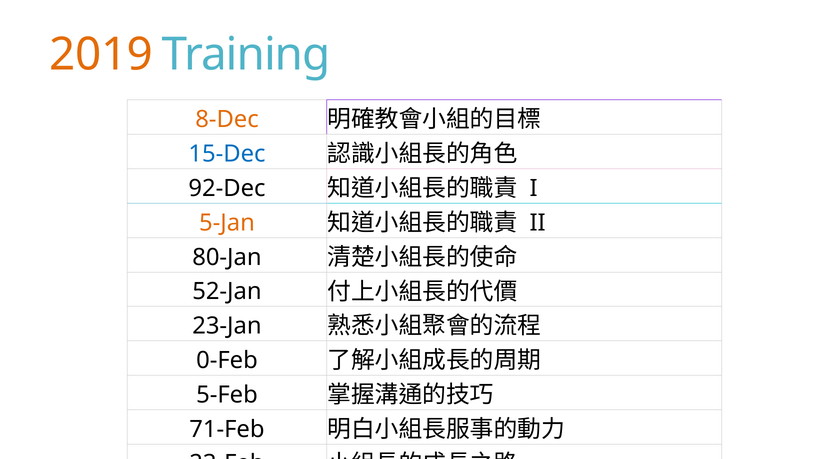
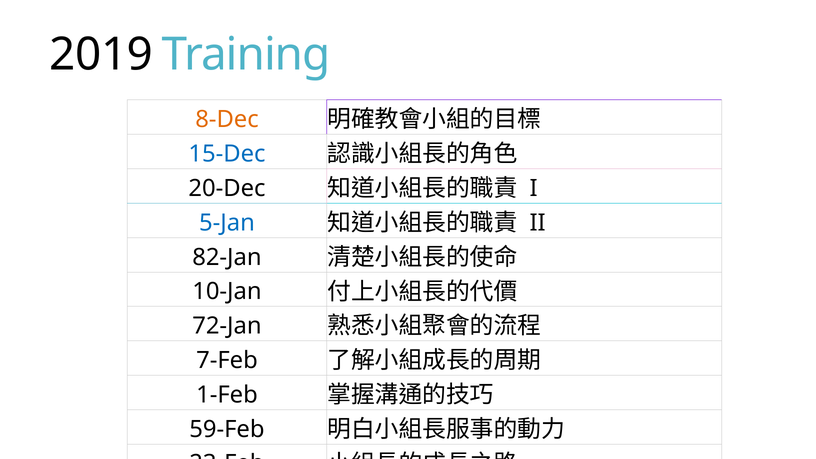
2019 colour: orange -> black (101, 54)
92-Dec: 92-Dec -> 20-Dec (227, 188)
5-Jan colour: orange -> blue (227, 223)
80-Jan: 80-Jan -> 82-Jan (227, 257)
52-Jan: 52-Jan -> 10-Jan (227, 292)
23-Jan: 23-Jan -> 72-Jan (227, 326)
0-Feb: 0-Feb -> 7-Feb (227, 360)
5-Feb: 5-Feb -> 1-Feb (227, 395)
71-Feb: 71-Feb -> 59-Feb (227, 429)
